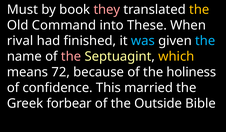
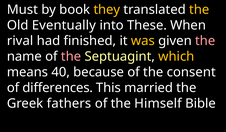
they colour: pink -> yellow (107, 10)
Command: Command -> Eventually (64, 25)
was colour: light blue -> yellow (143, 41)
the colour: light blue -> pink (205, 41)
72: 72 -> 40 (61, 72)
holiness: holiness -> consent (191, 72)
confidence: confidence -> differences (58, 88)
forbear: forbear -> fathers (69, 104)
Outside: Outside -> Himself (158, 104)
